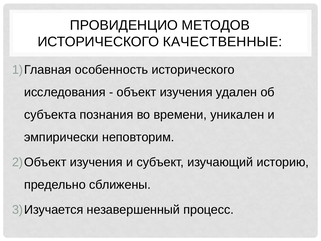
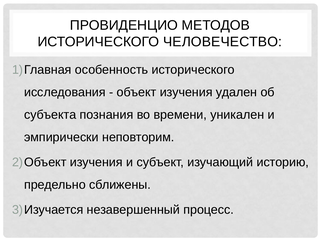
КАЧЕСТВЕННЫЕ: КАЧЕСТВЕННЫЕ -> ЧЕЛОВЕЧЕСТВО (223, 42)
